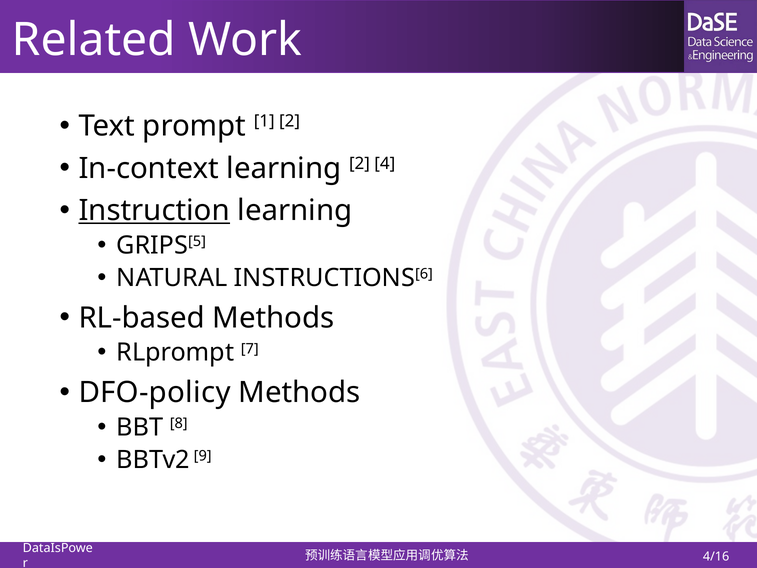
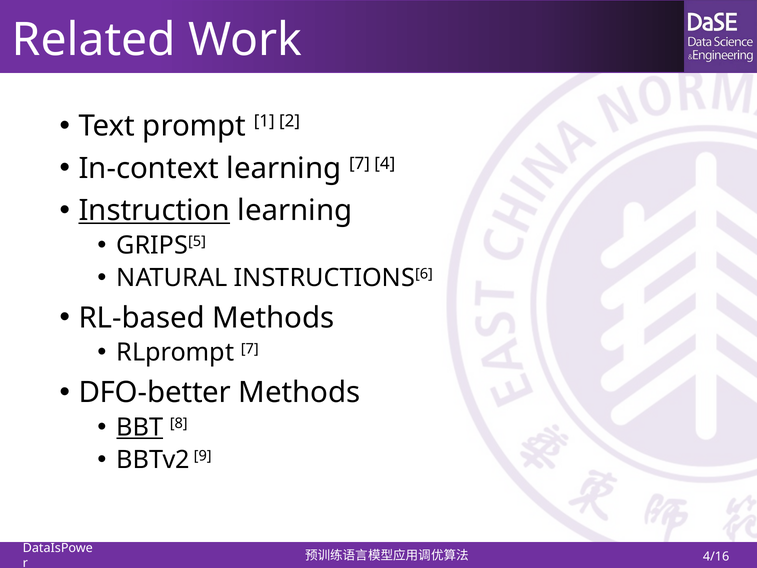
learning 2: 2 -> 7 (359, 164)
DFO-policy: DFO-policy -> DFO-better (155, 392)
BBT underline: none -> present (140, 427)
